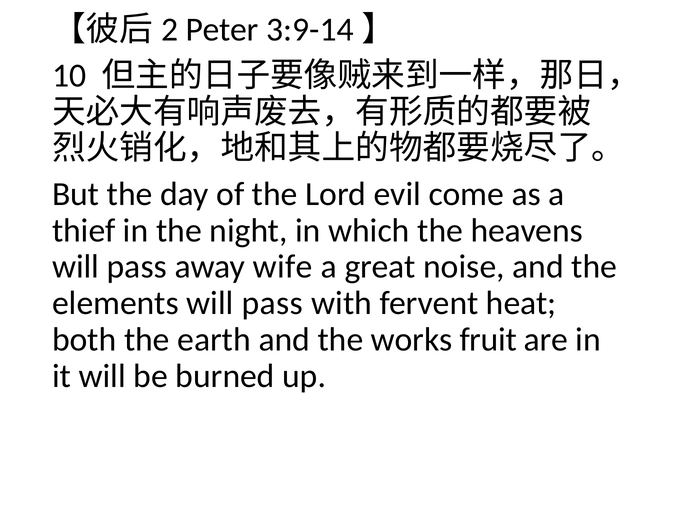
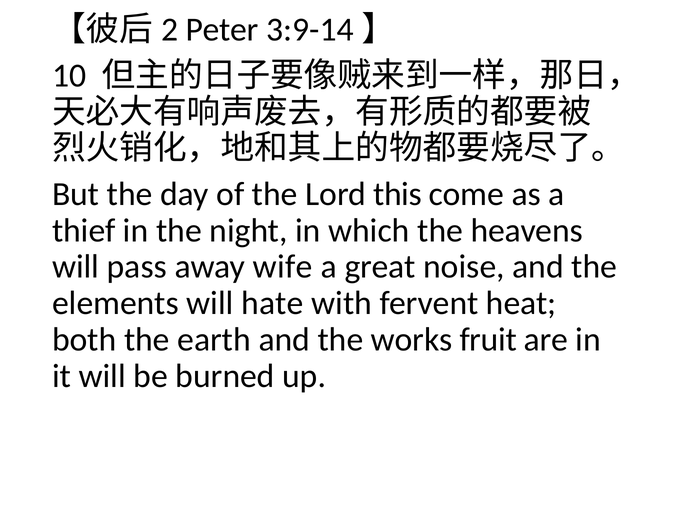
evil: evil -> this (398, 194)
elements will pass: pass -> hate (272, 303)
